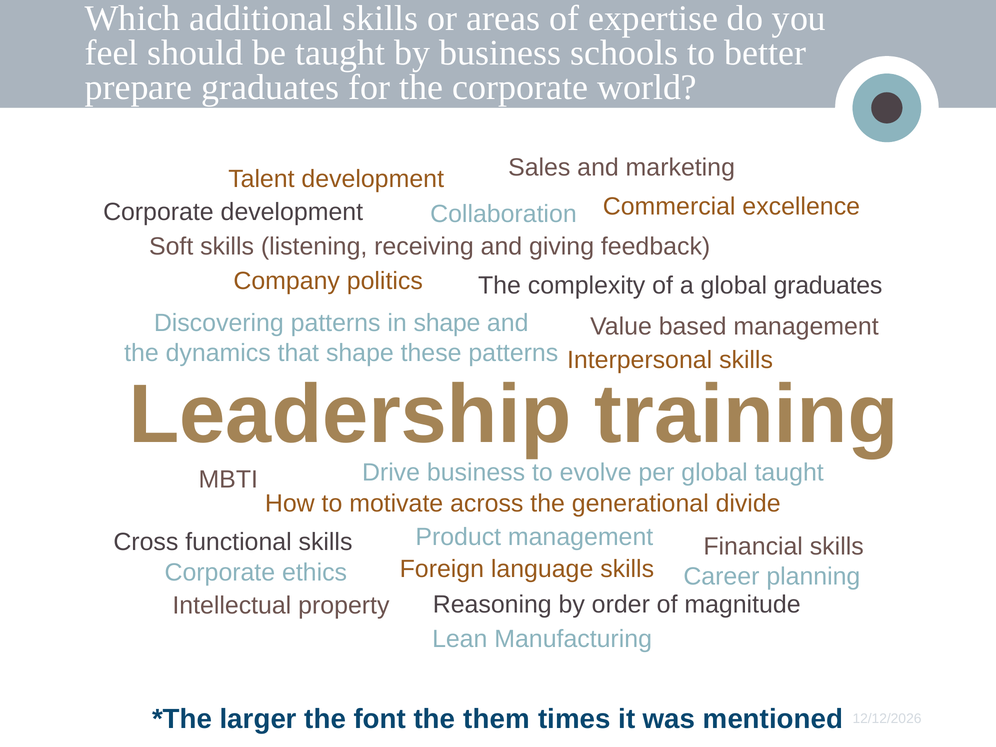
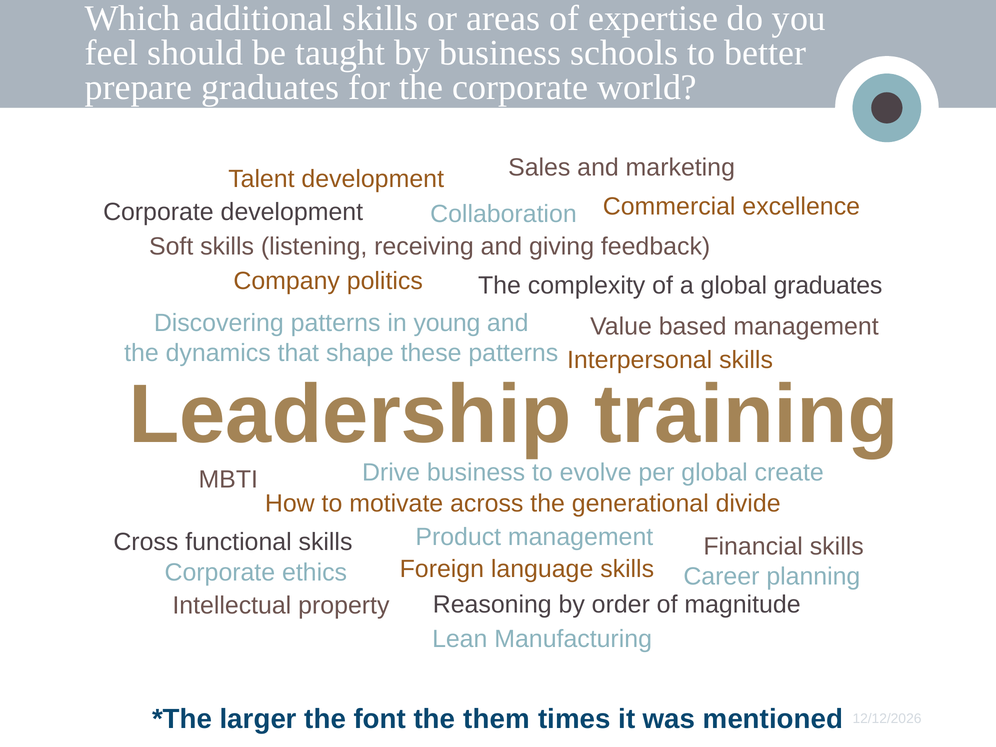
in shape: shape -> young (447, 323)
global taught: taught -> create (789, 473)
